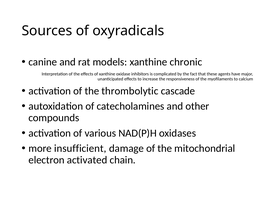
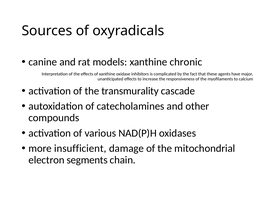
thrombolytic: thrombolytic -> transmurality (130, 91)
activated: activated -> segments (87, 160)
